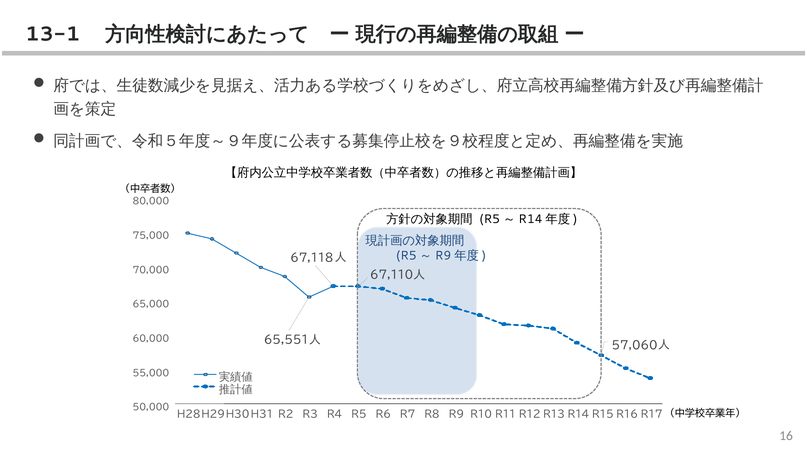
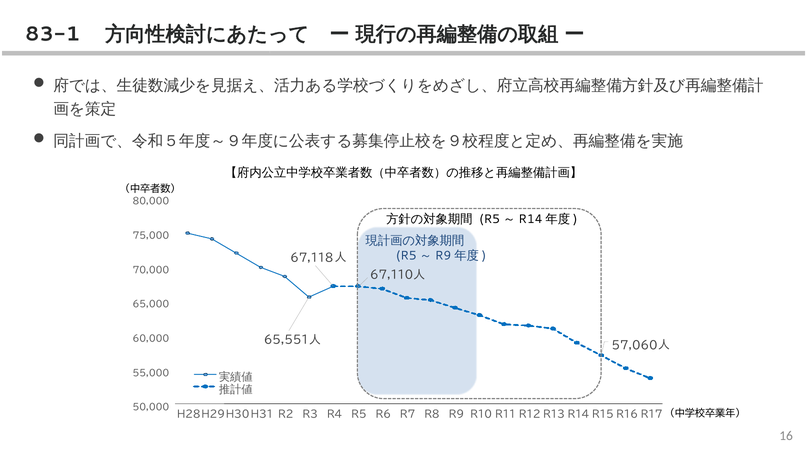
13-1: 13-1 -> 83-1 (53, 34)
